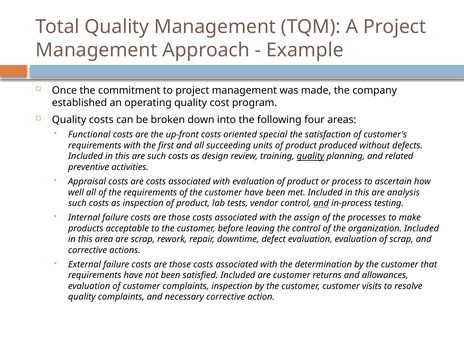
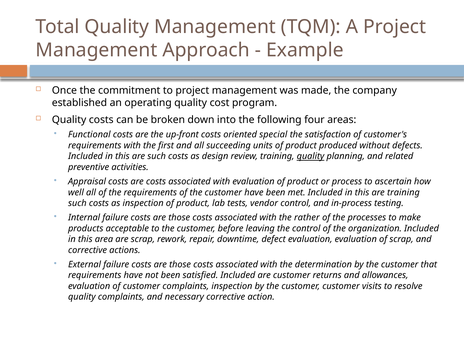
are analysis: analysis -> training (403, 192)
and underline: present -> none (321, 203)
assign: assign -> rather (307, 218)
